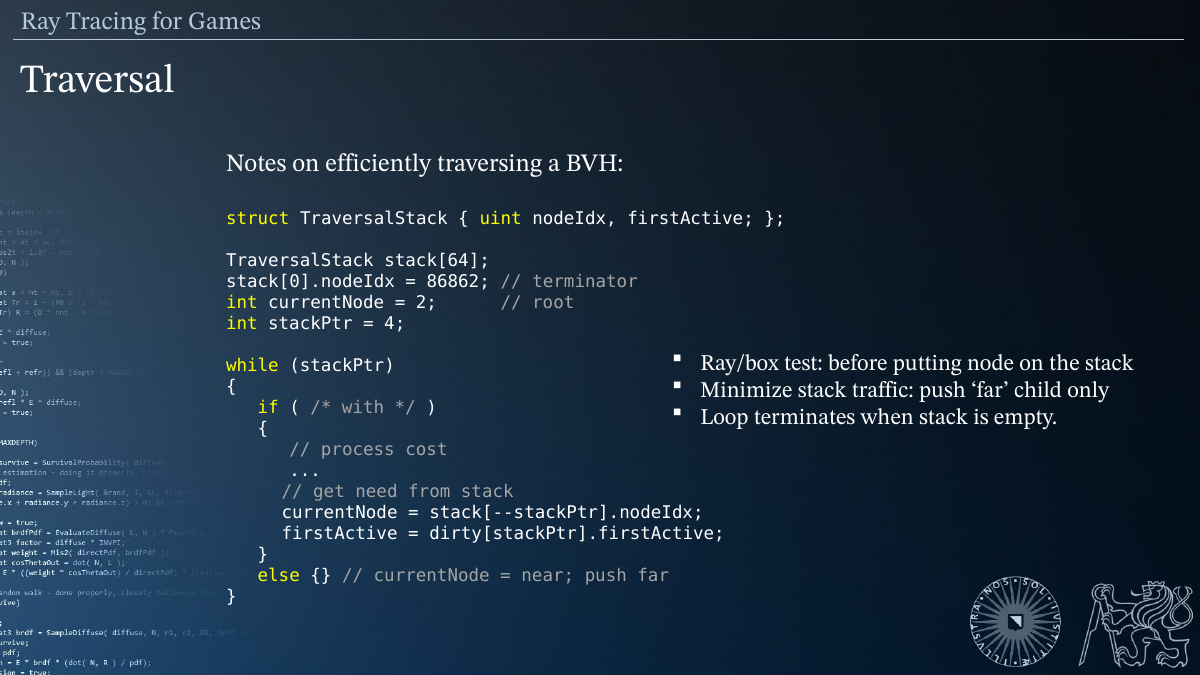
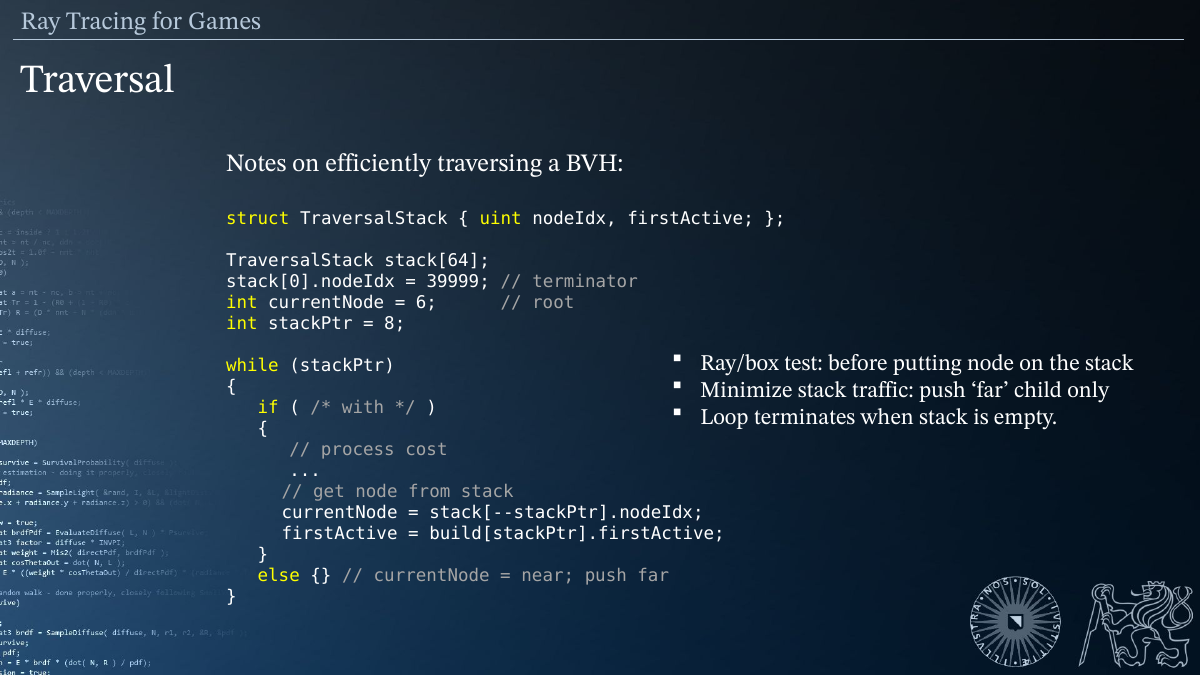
86862: 86862 -> 39999 (458, 282)
2: 2 -> 6 (426, 303)
4: 4 -> 8 (395, 324)
get need: need -> node (376, 492)
dirty[stackPtr].firstActive: dirty[stackPtr].firstActive -> build[stackPtr].firstActive (577, 534)
